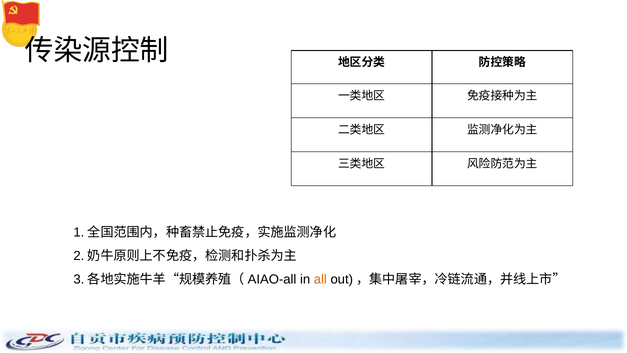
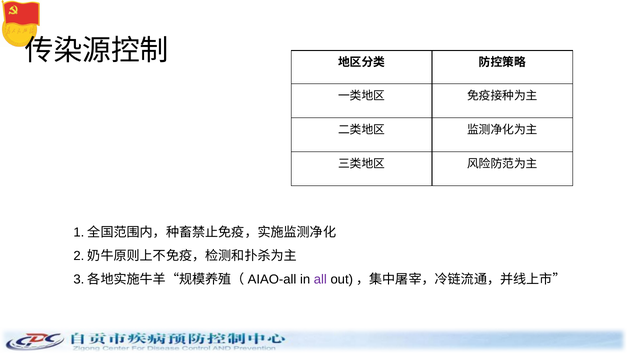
all colour: orange -> purple (320, 279)
